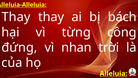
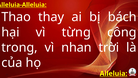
Thay: Thay -> Thao (16, 17)
đứng: đứng -> trong (19, 47)
